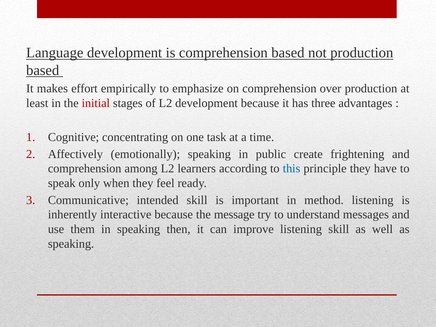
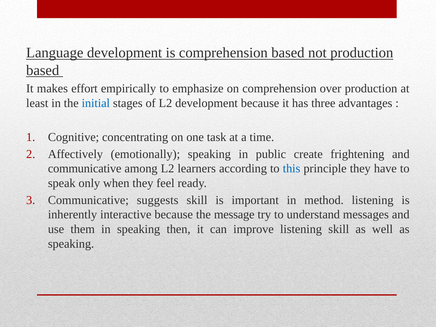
initial colour: red -> blue (96, 103)
comprehension: comprehension -> communicative (85, 169)
intended: intended -> suggests (158, 200)
